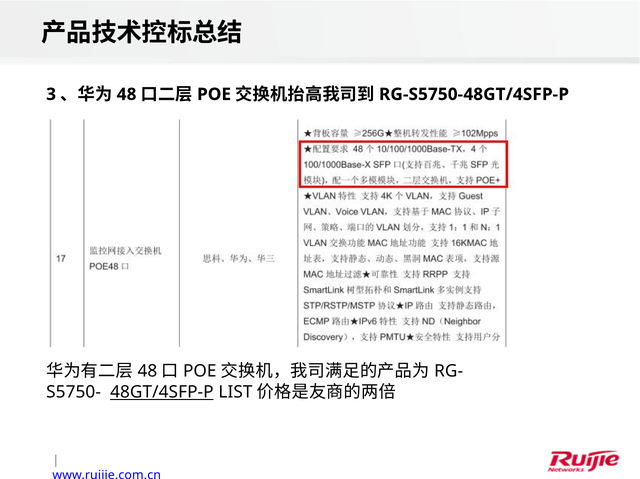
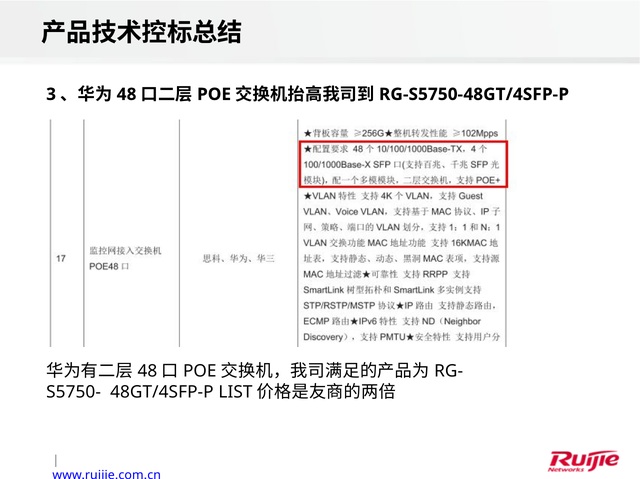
48GT/4SFP-P underline: present -> none (162, 392)
